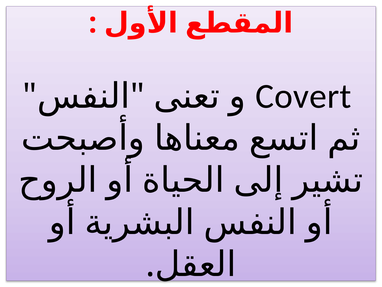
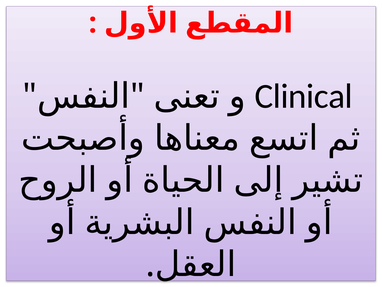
Covert: Covert -> Clinical (304, 96)
